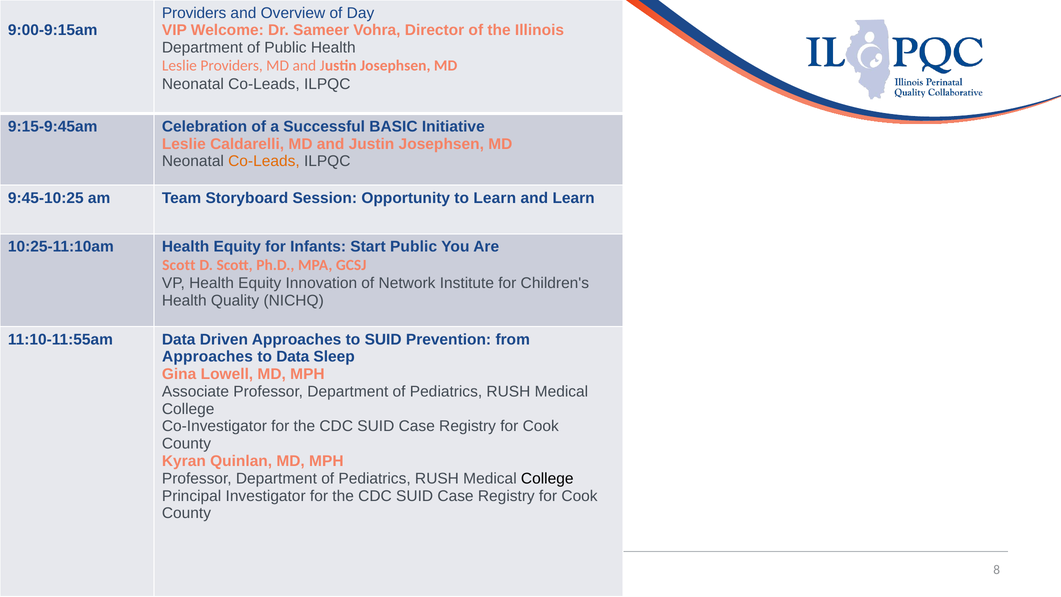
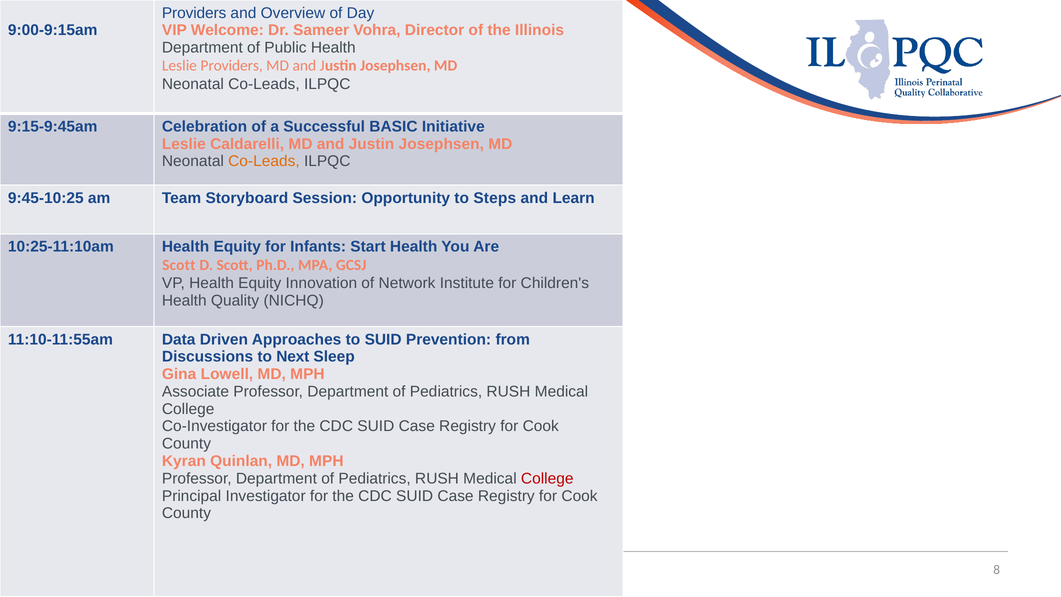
to Learn: Learn -> Steps (495, 198)
Start Public: Public -> Health (414, 247)
Approaches: Approaches -> Discussions (208, 357)
to Data: Data -> Next (293, 357)
College colour: black -> red (547, 478)
